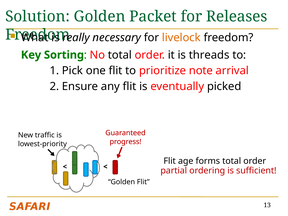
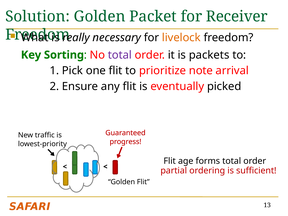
Releases: Releases -> Receiver (237, 16)
total colour: black -> purple (120, 55)
threads: threads -> packets (209, 55)
